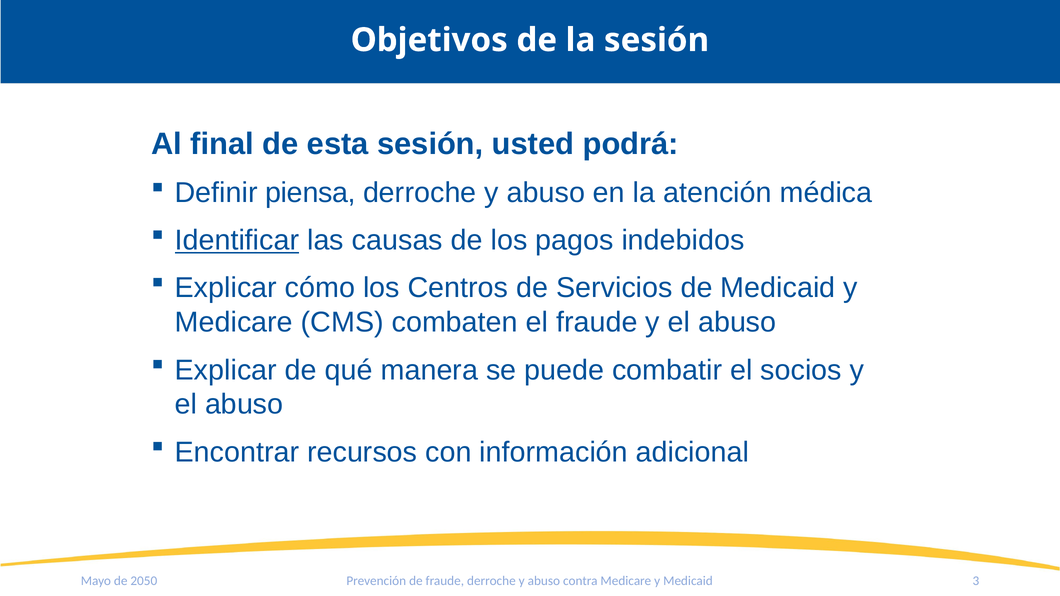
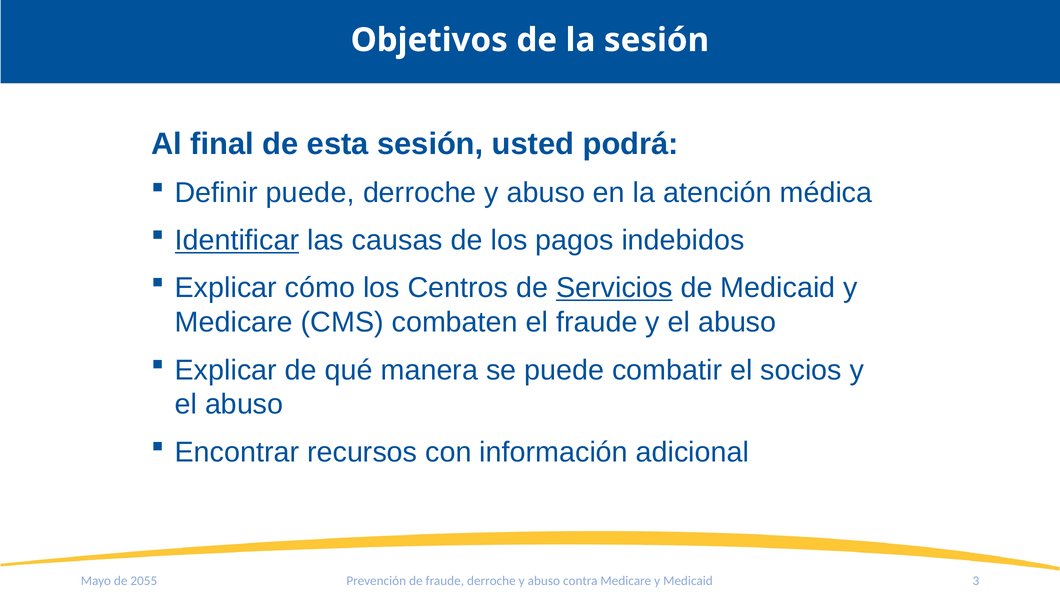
Definir piensa: piensa -> puede (310, 193)
Servicios underline: none -> present (614, 288)
2050: 2050 -> 2055 (144, 581)
